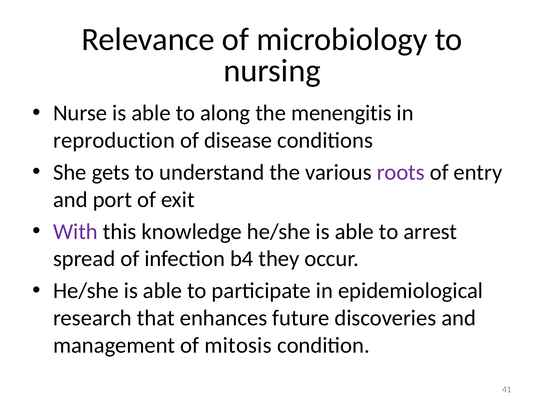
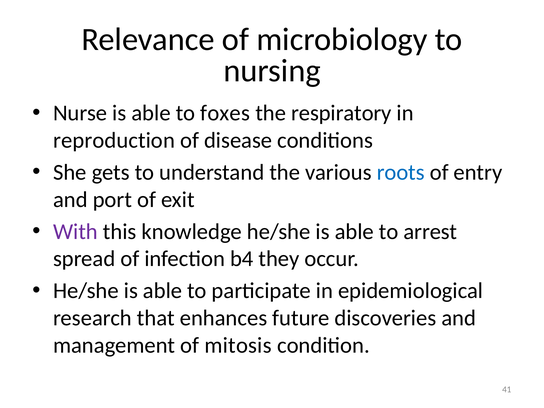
along: along -> foxes (225, 113)
menengitis: menengitis -> respiratory (341, 113)
roots colour: purple -> blue (401, 172)
